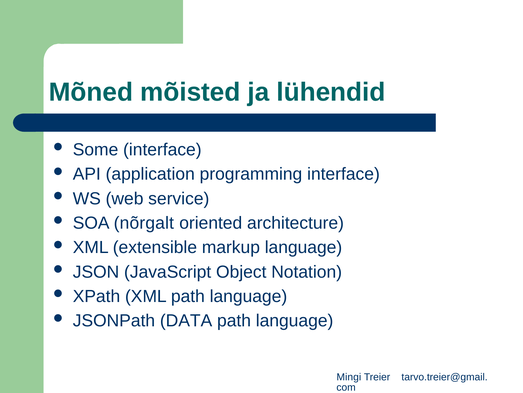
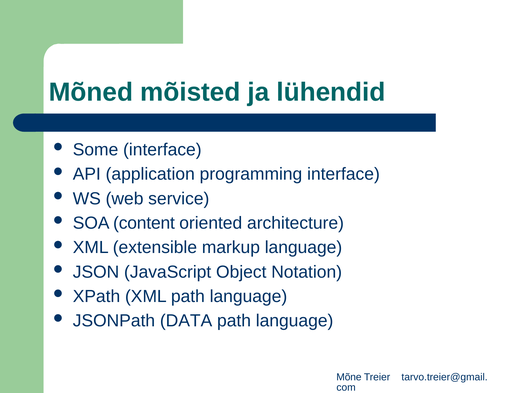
nõrgalt: nõrgalt -> content (144, 223)
Mingi: Mingi -> Mõne (349, 377)
